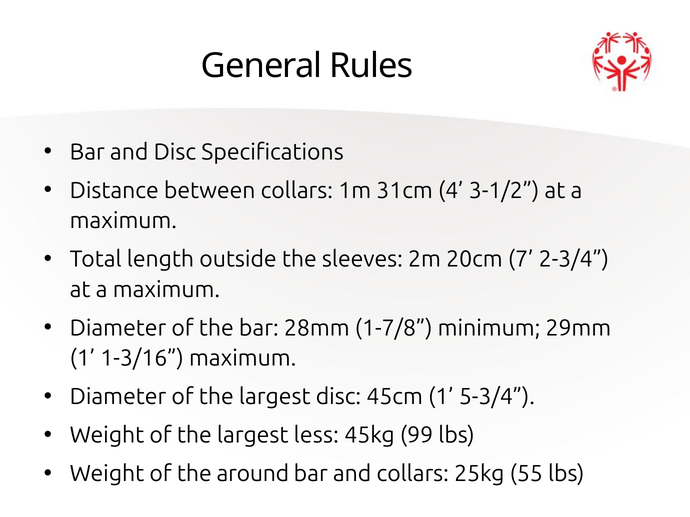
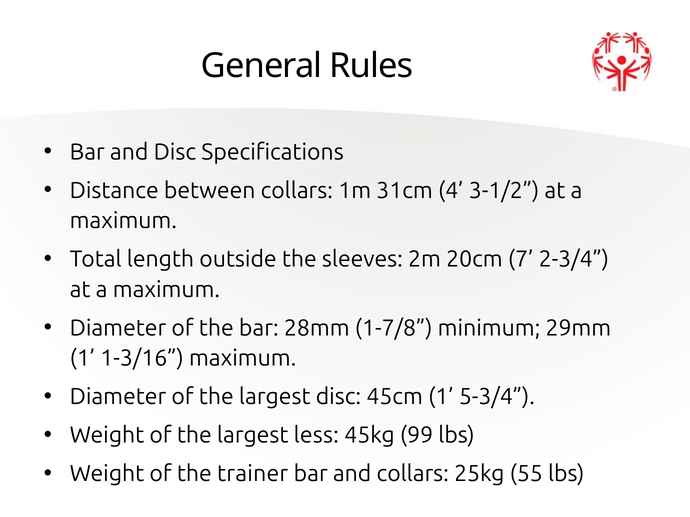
around: around -> trainer (253, 474)
